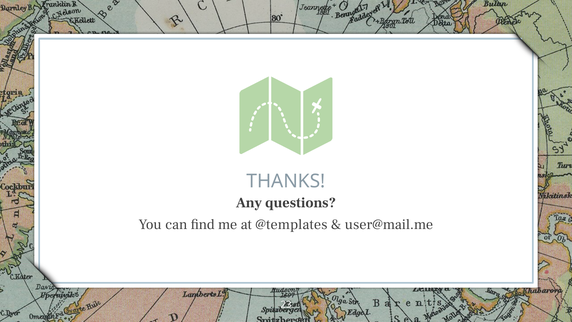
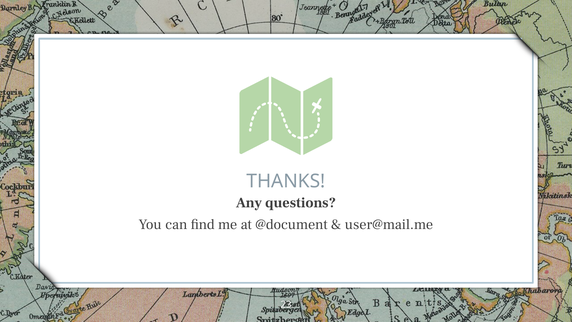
@templates: @templates -> @document (292, 224)
